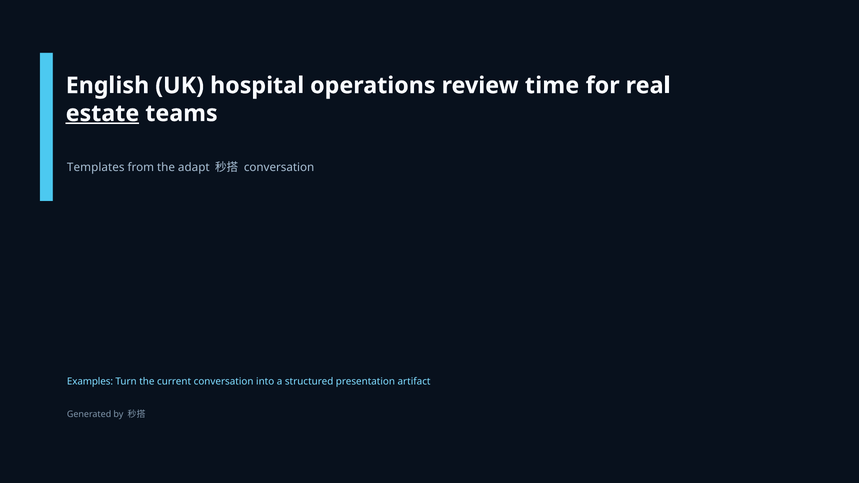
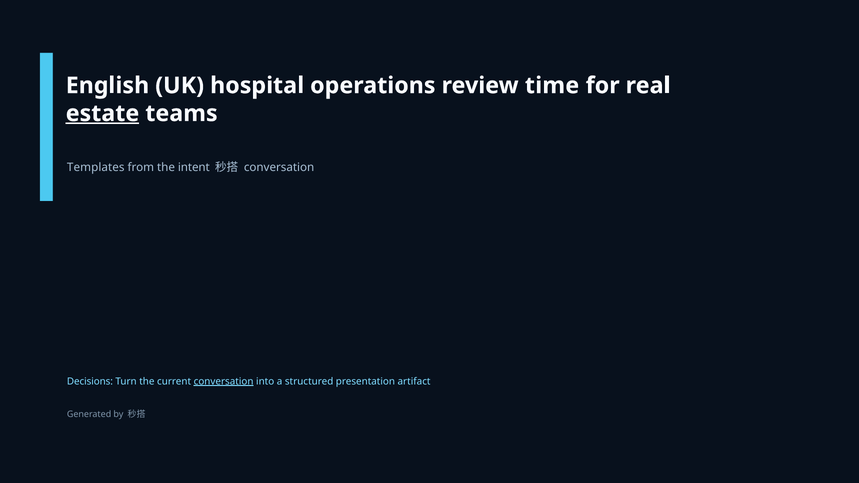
adapt: adapt -> intent (194, 168)
Examples: Examples -> Decisions (90, 381)
conversation underline: none -> present (224, 381)
